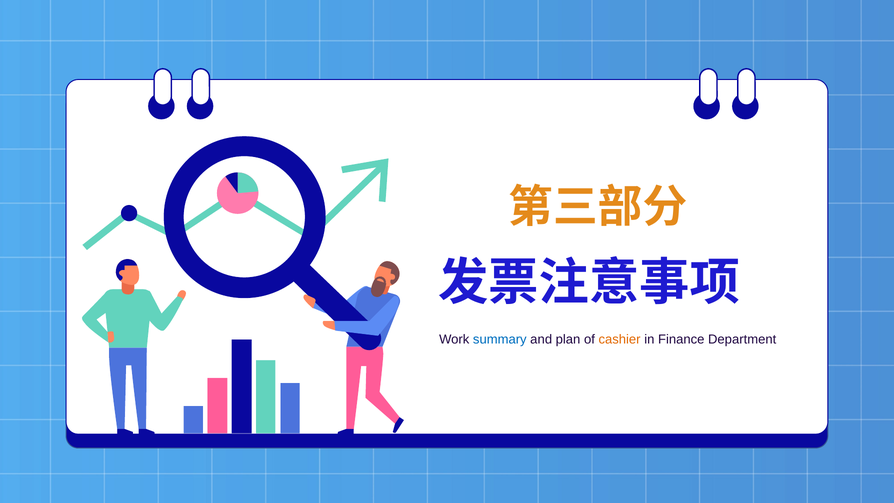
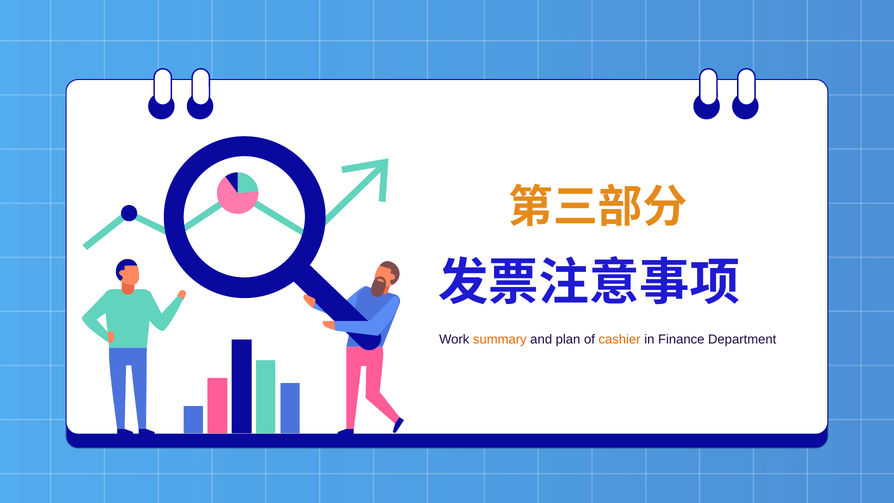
summary colour: blue -> orange (500, 340)
